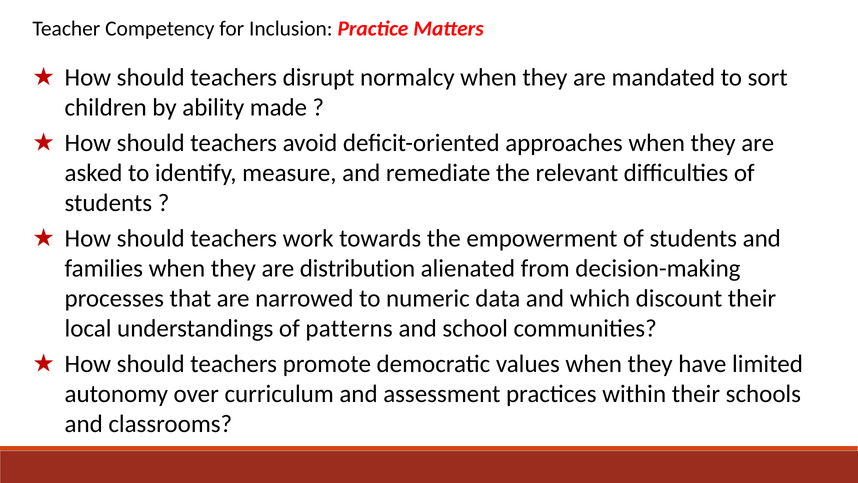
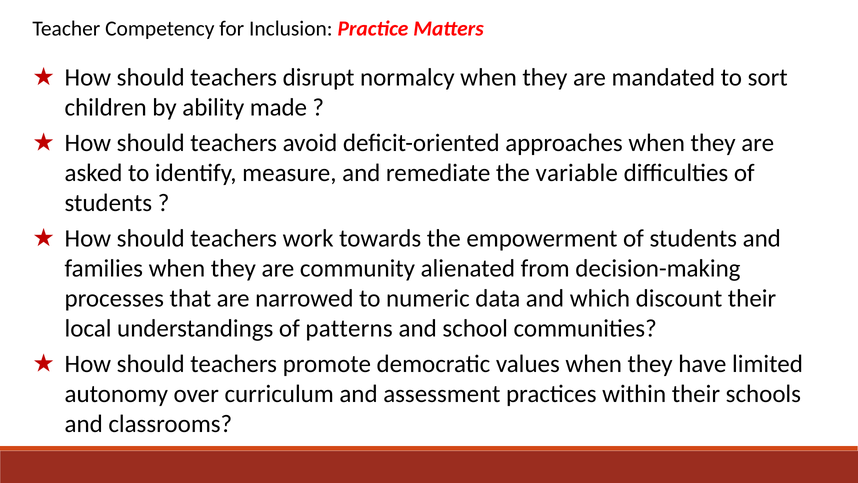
relevant: relevant -> variable (577, 173)
distribution: distribution -> community (357, 268)
